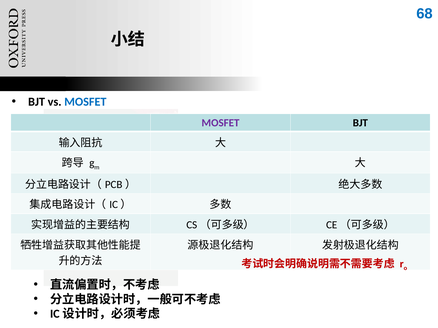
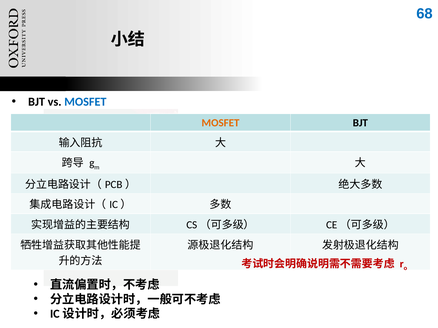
MOSFET colour: purple -> orange (220, 123)
